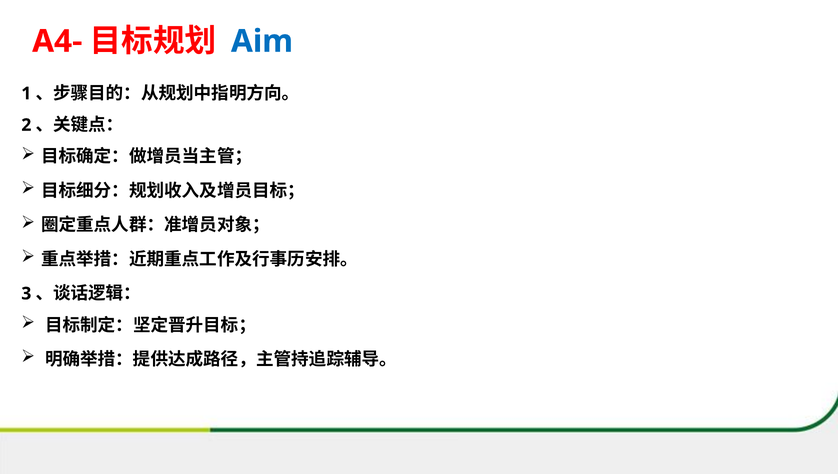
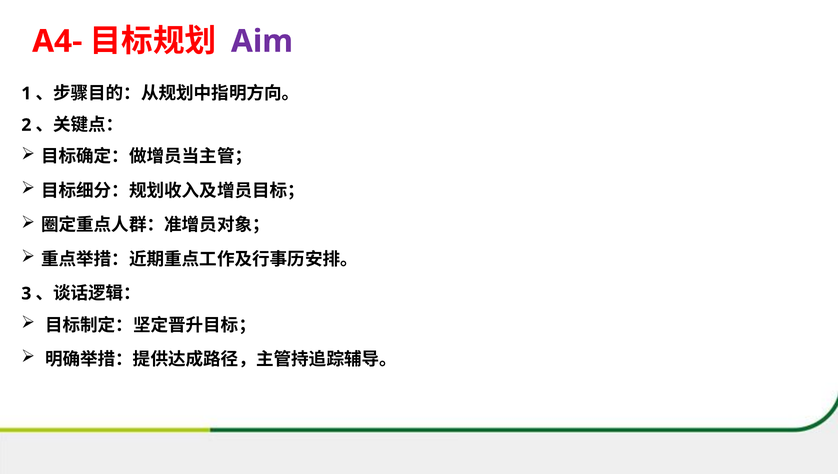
Aim colour: blue -> purple (262, 41)
